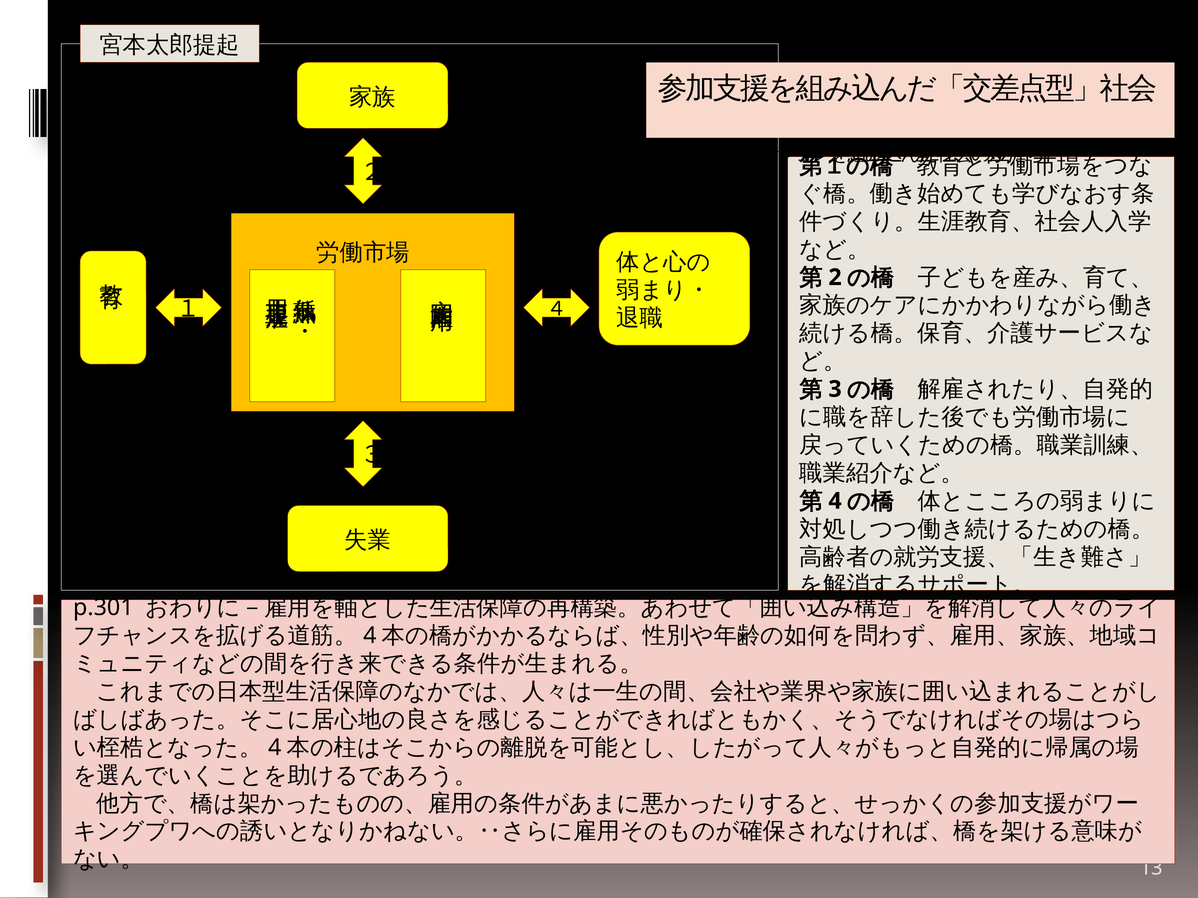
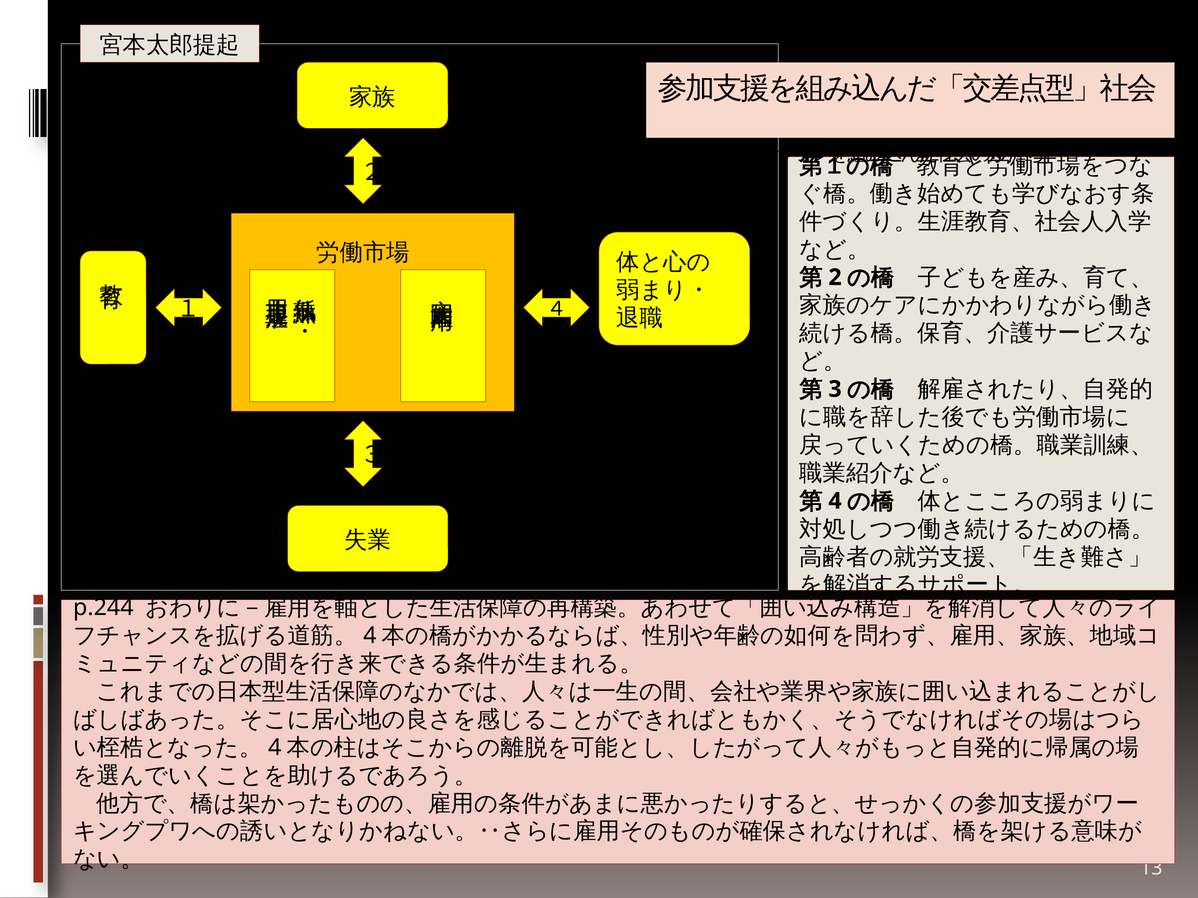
p.301: p.301 -> p.244 (103, 608)
